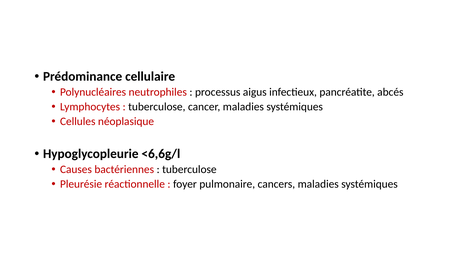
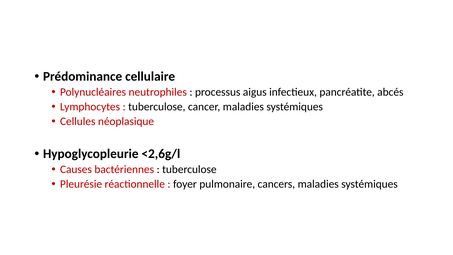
<6,6g/l: <6,6g/l -> <2,6g/l (161, 154)
